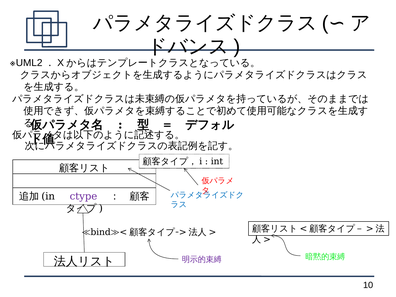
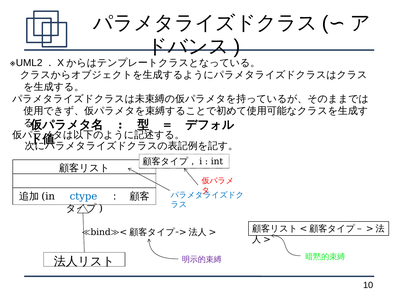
ctype colour: purple -> blue (83, 196)
